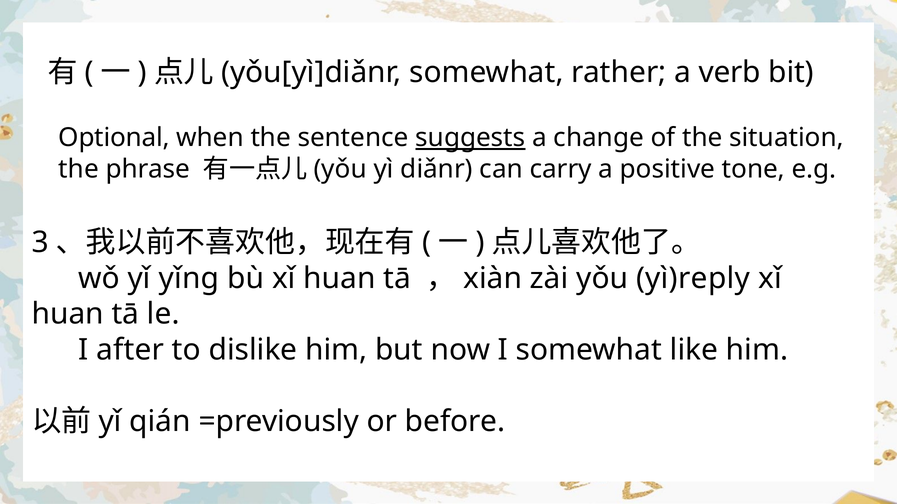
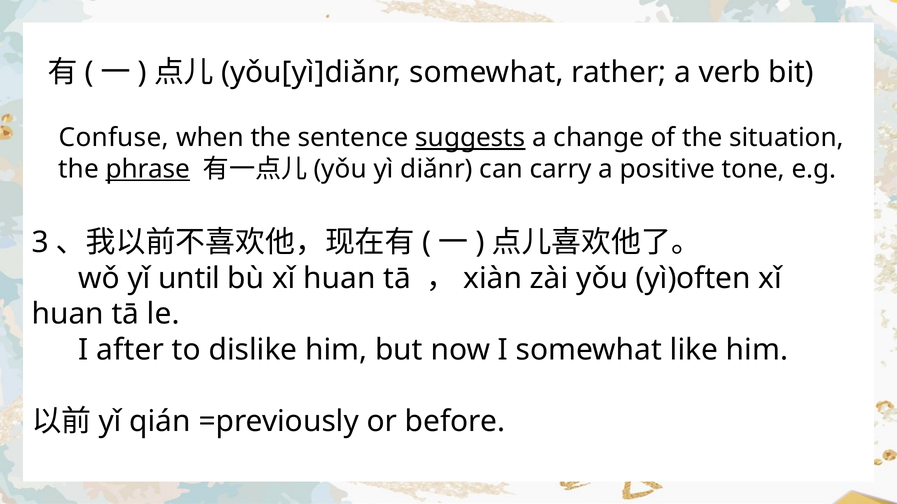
Optional: Optional -> Confuse (114, 138)
phrase underline: none -> present (148, 169)
yǐng: yǐng -> until (189, 278)
yì)reply: yì)reply -> yì)often (693, 278)
